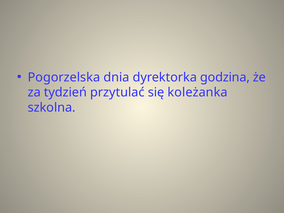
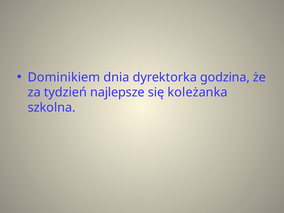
Pogorzelska: Pogorzelska -> Dominikiem (64, 77)
przytulać: przytulać -> najlepsze (117, 92)
